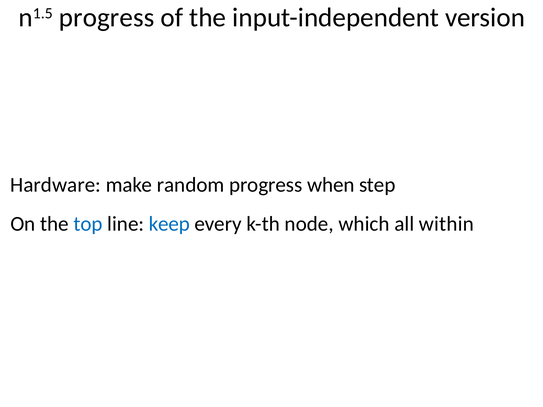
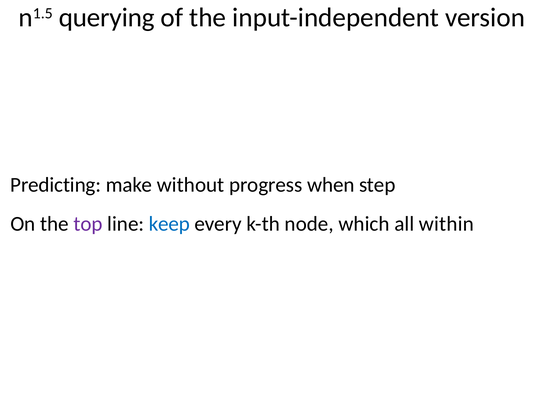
n1.5 progress: progress -> querying (107, 18)
Hardware: Hardware -> Predicting (56, 185)
random: random -> without (191, 185)
top colour: blue -> purple (88, 224)
